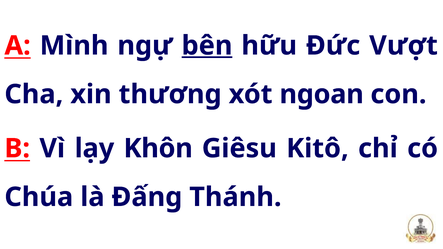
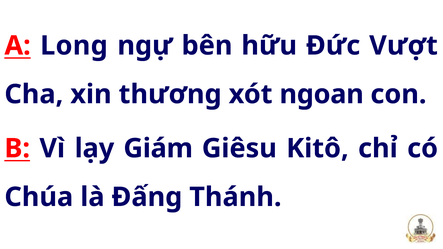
Mình: Mình -> Long (74, 46)
bên underline: present -> none (207, 46)
Khôn: Khôn -> Giám (158, 149)
